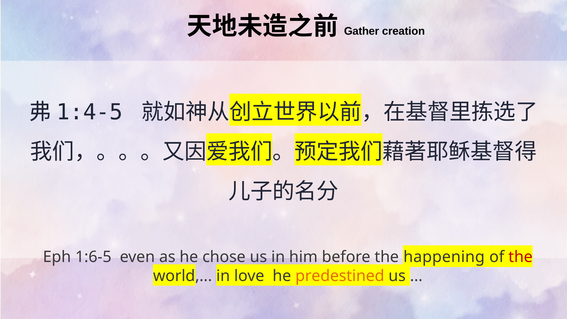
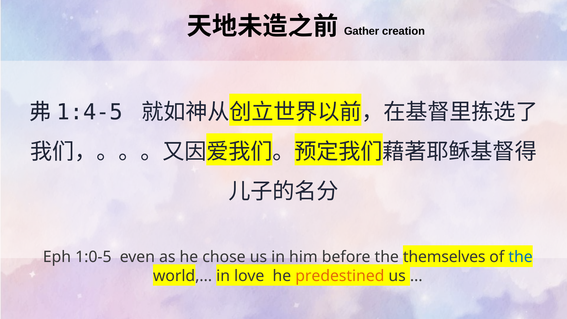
1:6-5: 1:6-5 -> 1:0-5 (93, 257)
happening: happening -> themselves (444, 257)
the colour: red -> blue (521, 257)
